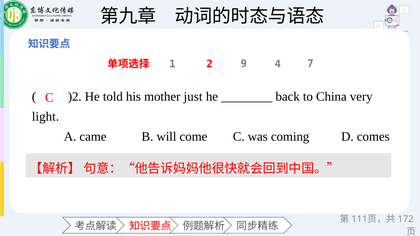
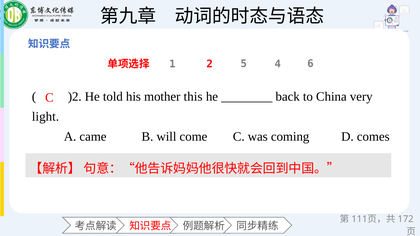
9: 9 -> 5 (244, 64)
7: 7 -> 6 (310, 64)
just: just -> this (193, 97)
